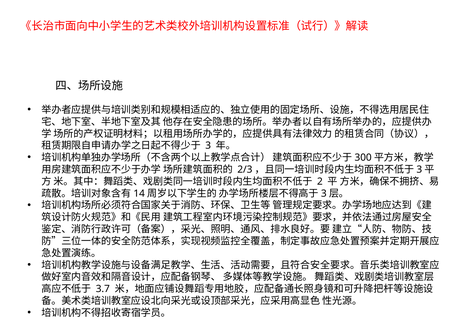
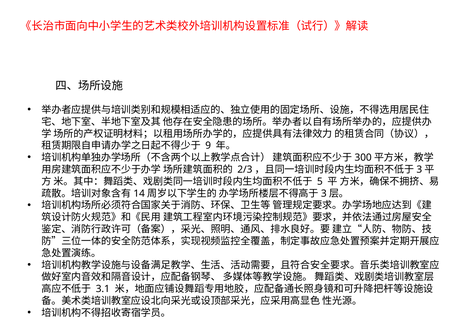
3: 3 -> 9 (208, 146)
2: 2 -> 5 (320, 182)
3.7: 3.7 -> 3.1 (103, 290)
